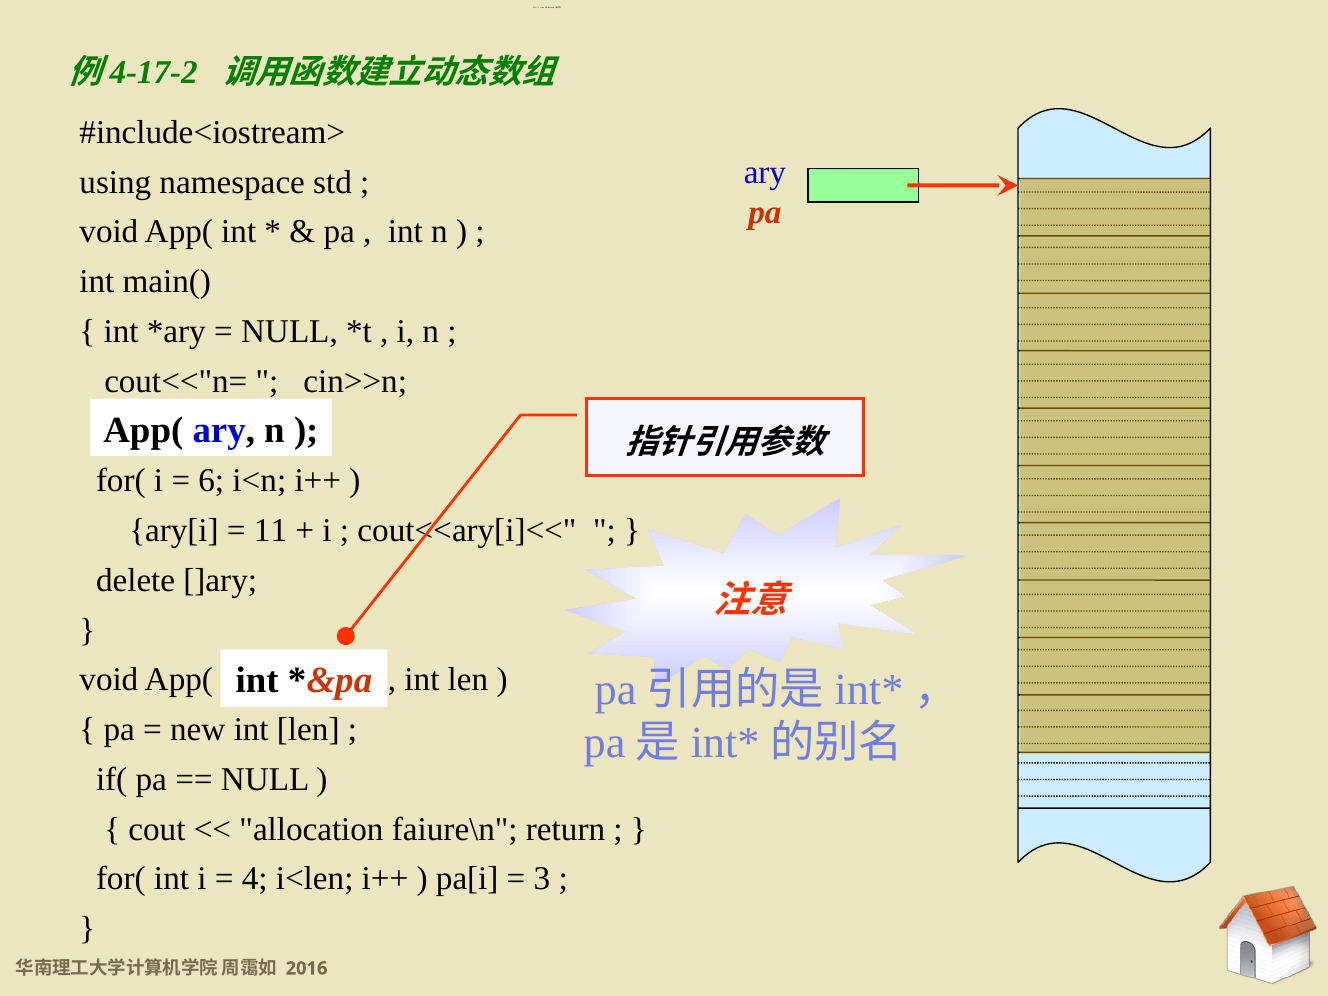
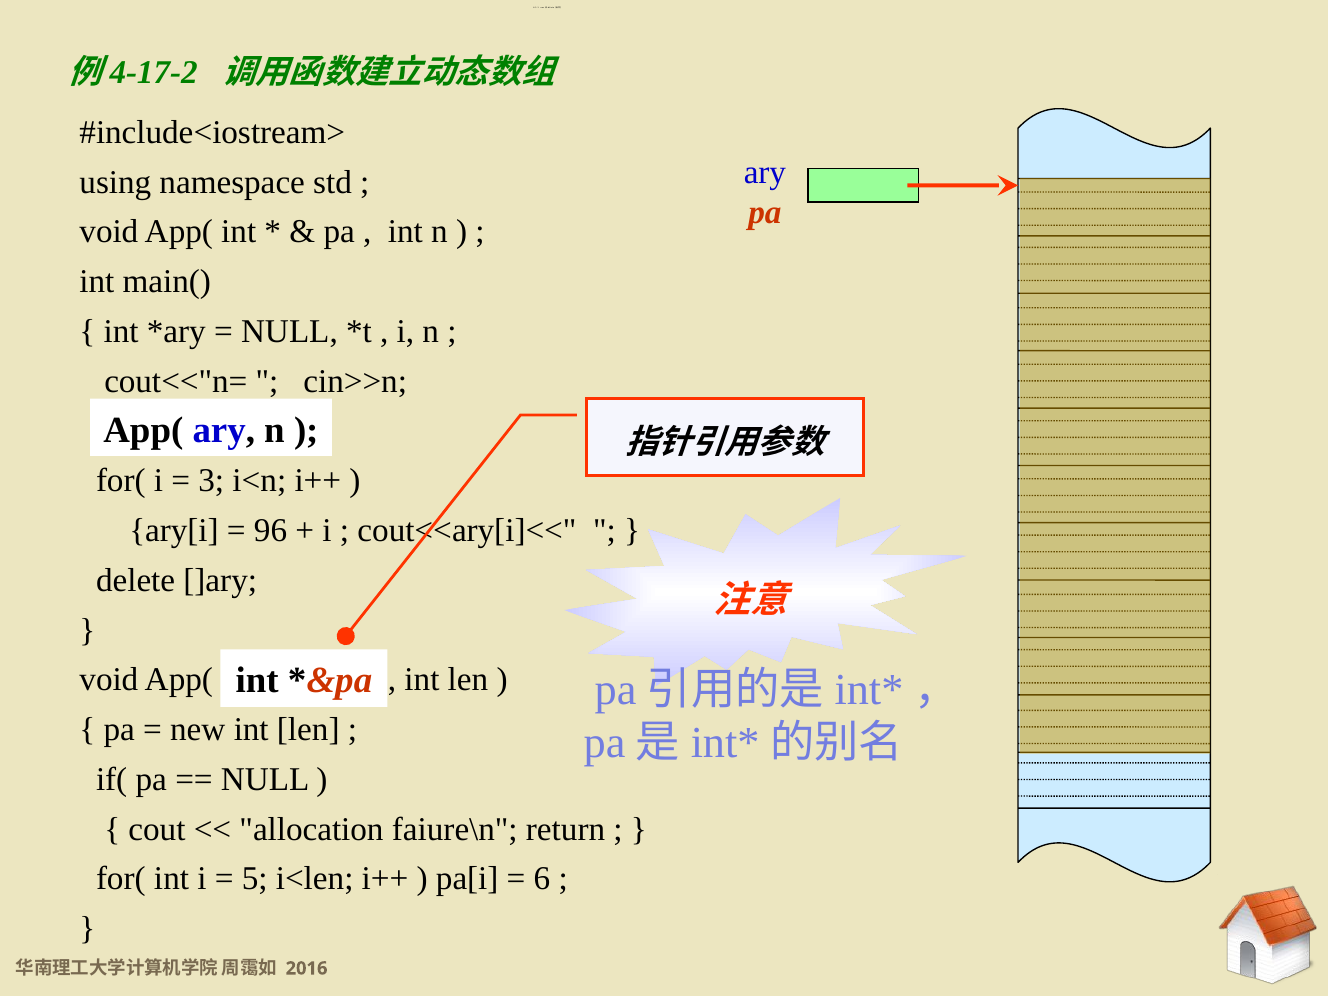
6: 6 -> 3 (211, 481)
11: 11 -> 96 (271, 531)
4: 4 -> 5 (255, 879)
3: 3 -> 6 (542, 879)
